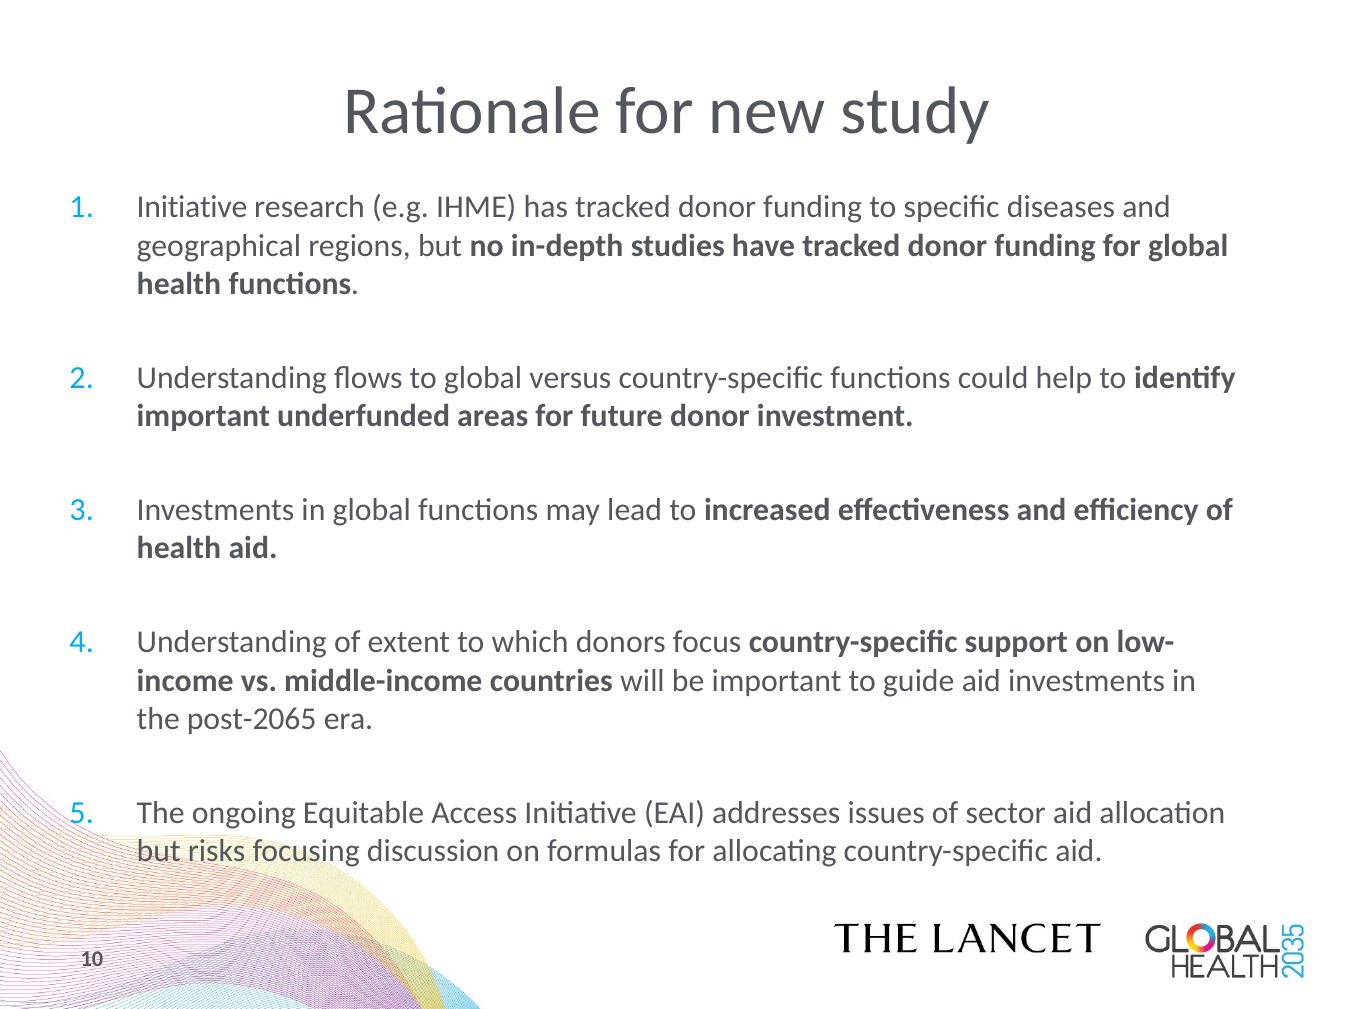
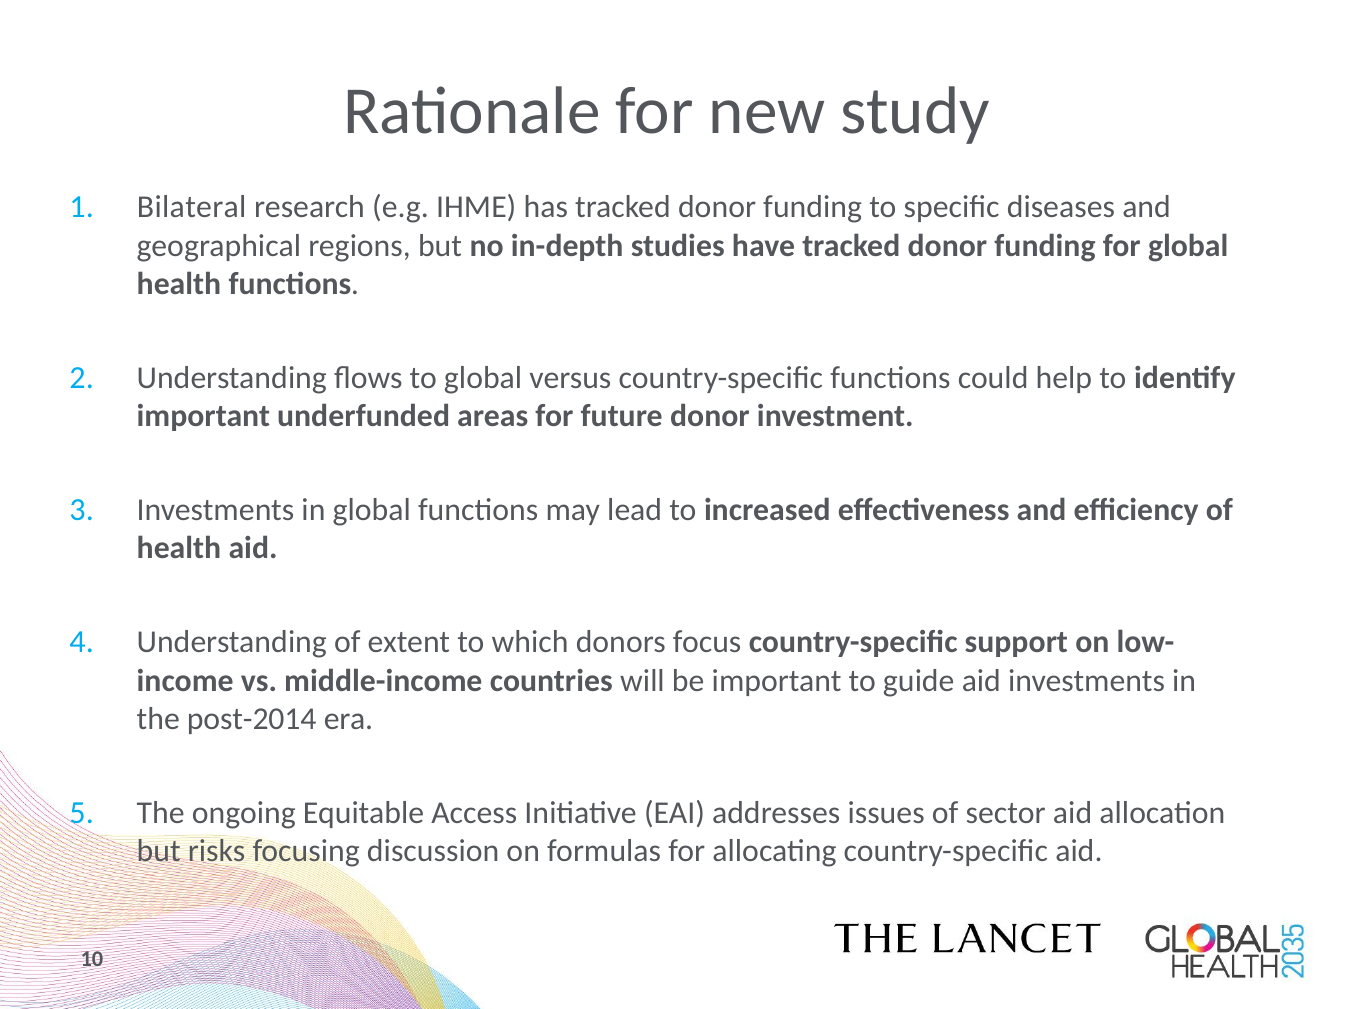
Initiative: Initiative -> Bilateral (192, 207)
post-2065: post-2065 -> post-2014 (252, 719)
